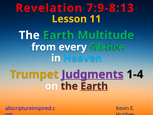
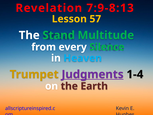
11: 11 -> 57 (95, 19)
Earth: Earth -> Stand (59, 35)
Earth underline: present -> none (94, 86)
